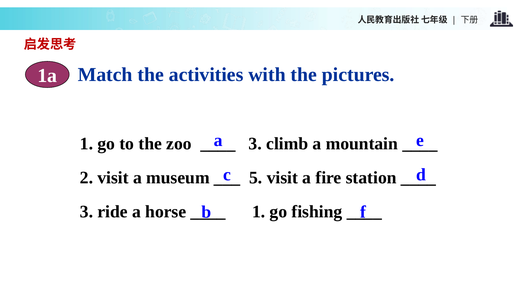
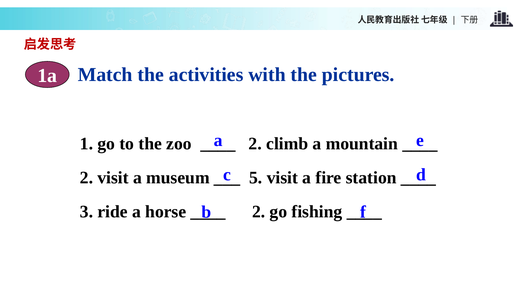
3: 3 -> 2 (255, 144)
1: 1 -> 2 (259, 212)
